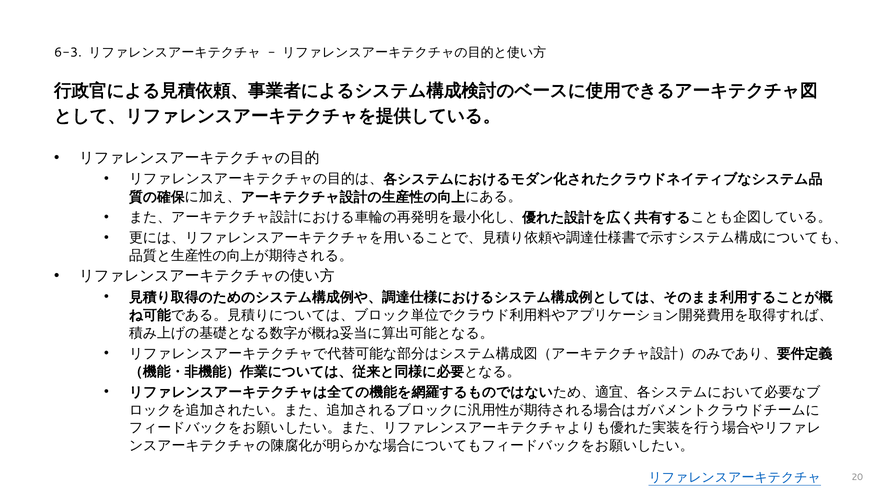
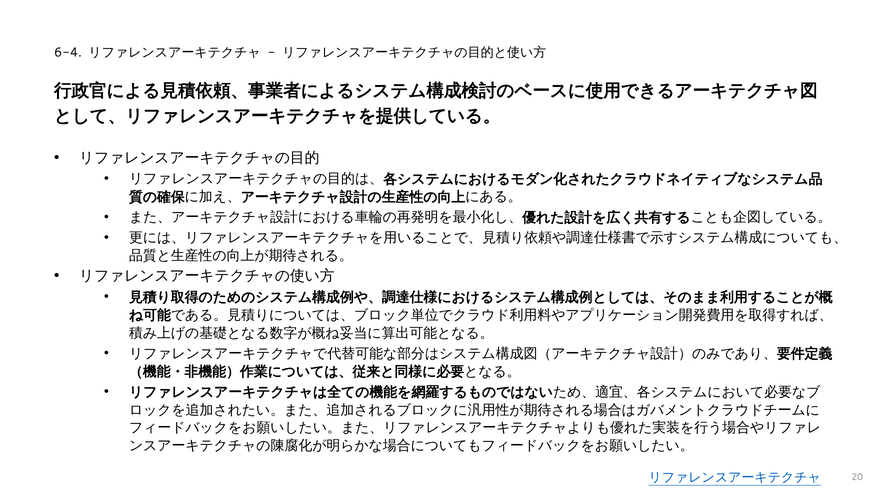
6-3: 6-3 -> 6-4 (68, 52)
